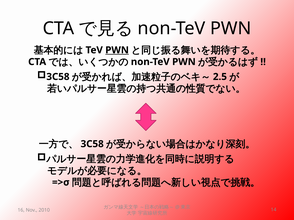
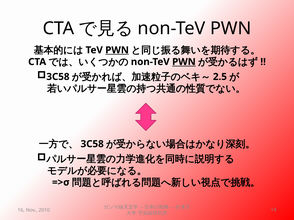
PWN underline: none -> present (184, 62)
